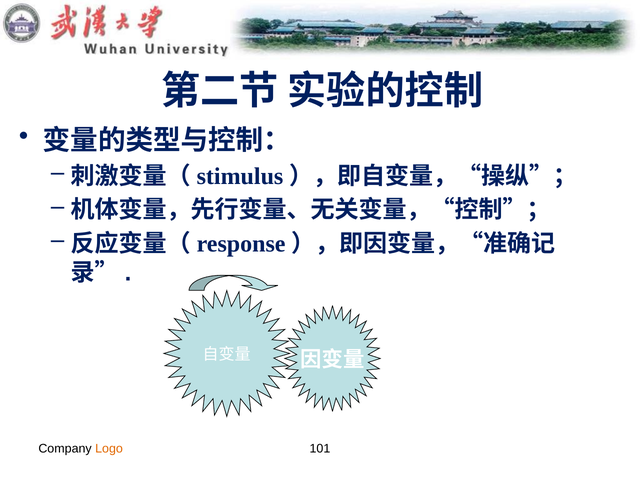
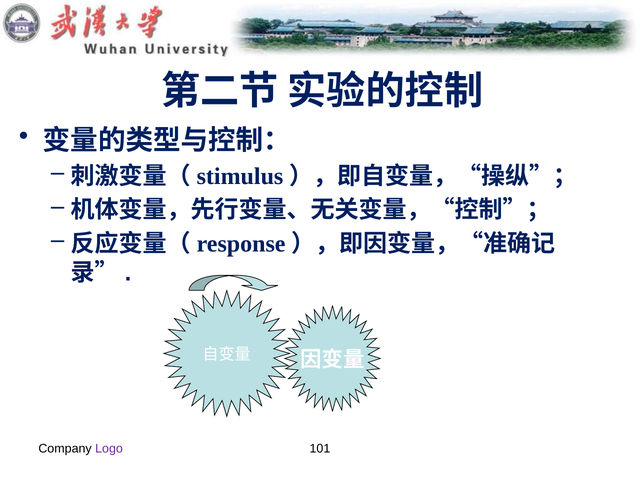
Logo colour: orange -> purple (109, 449)
